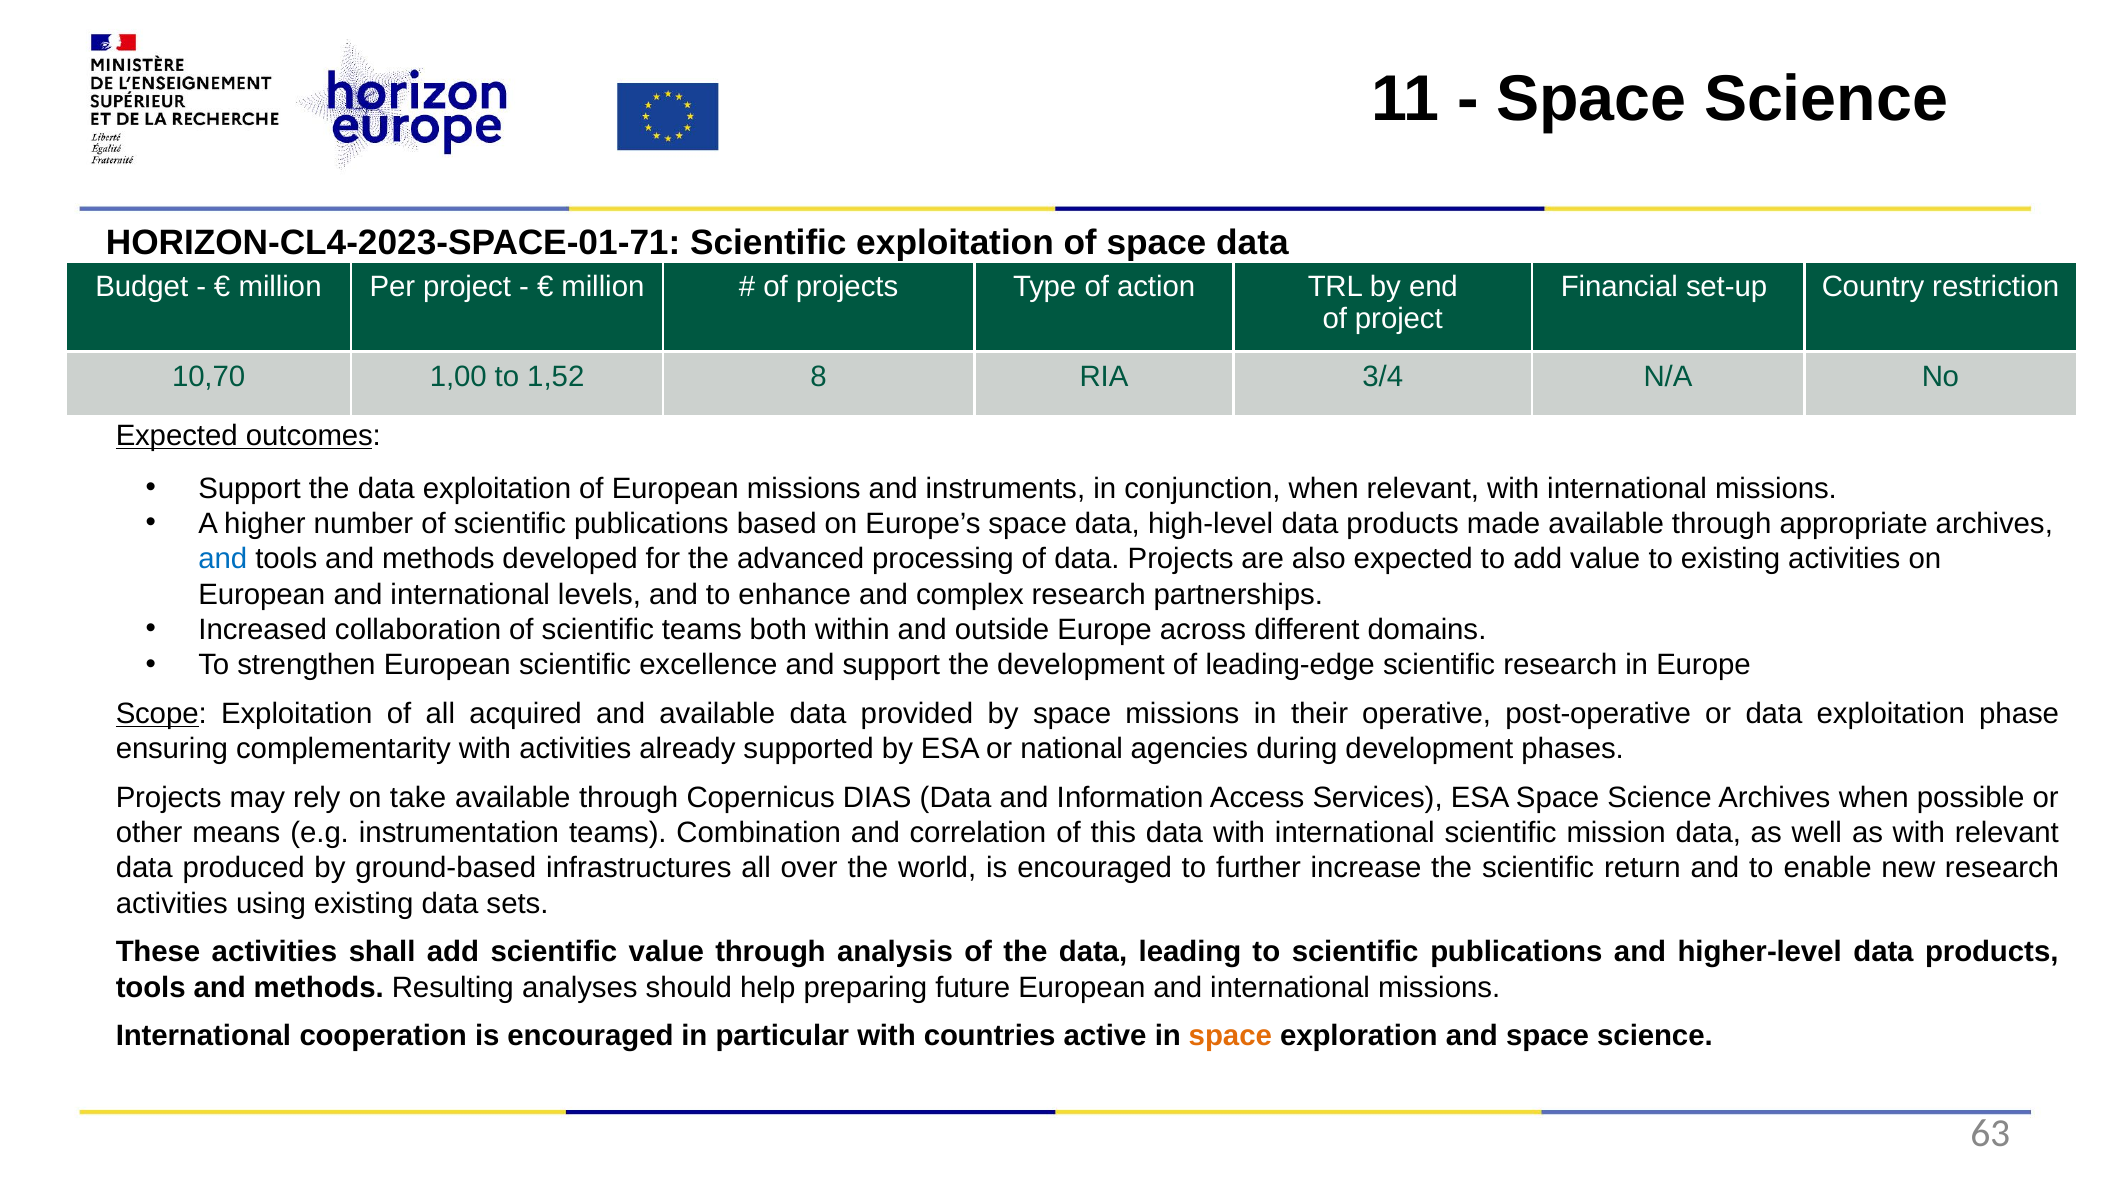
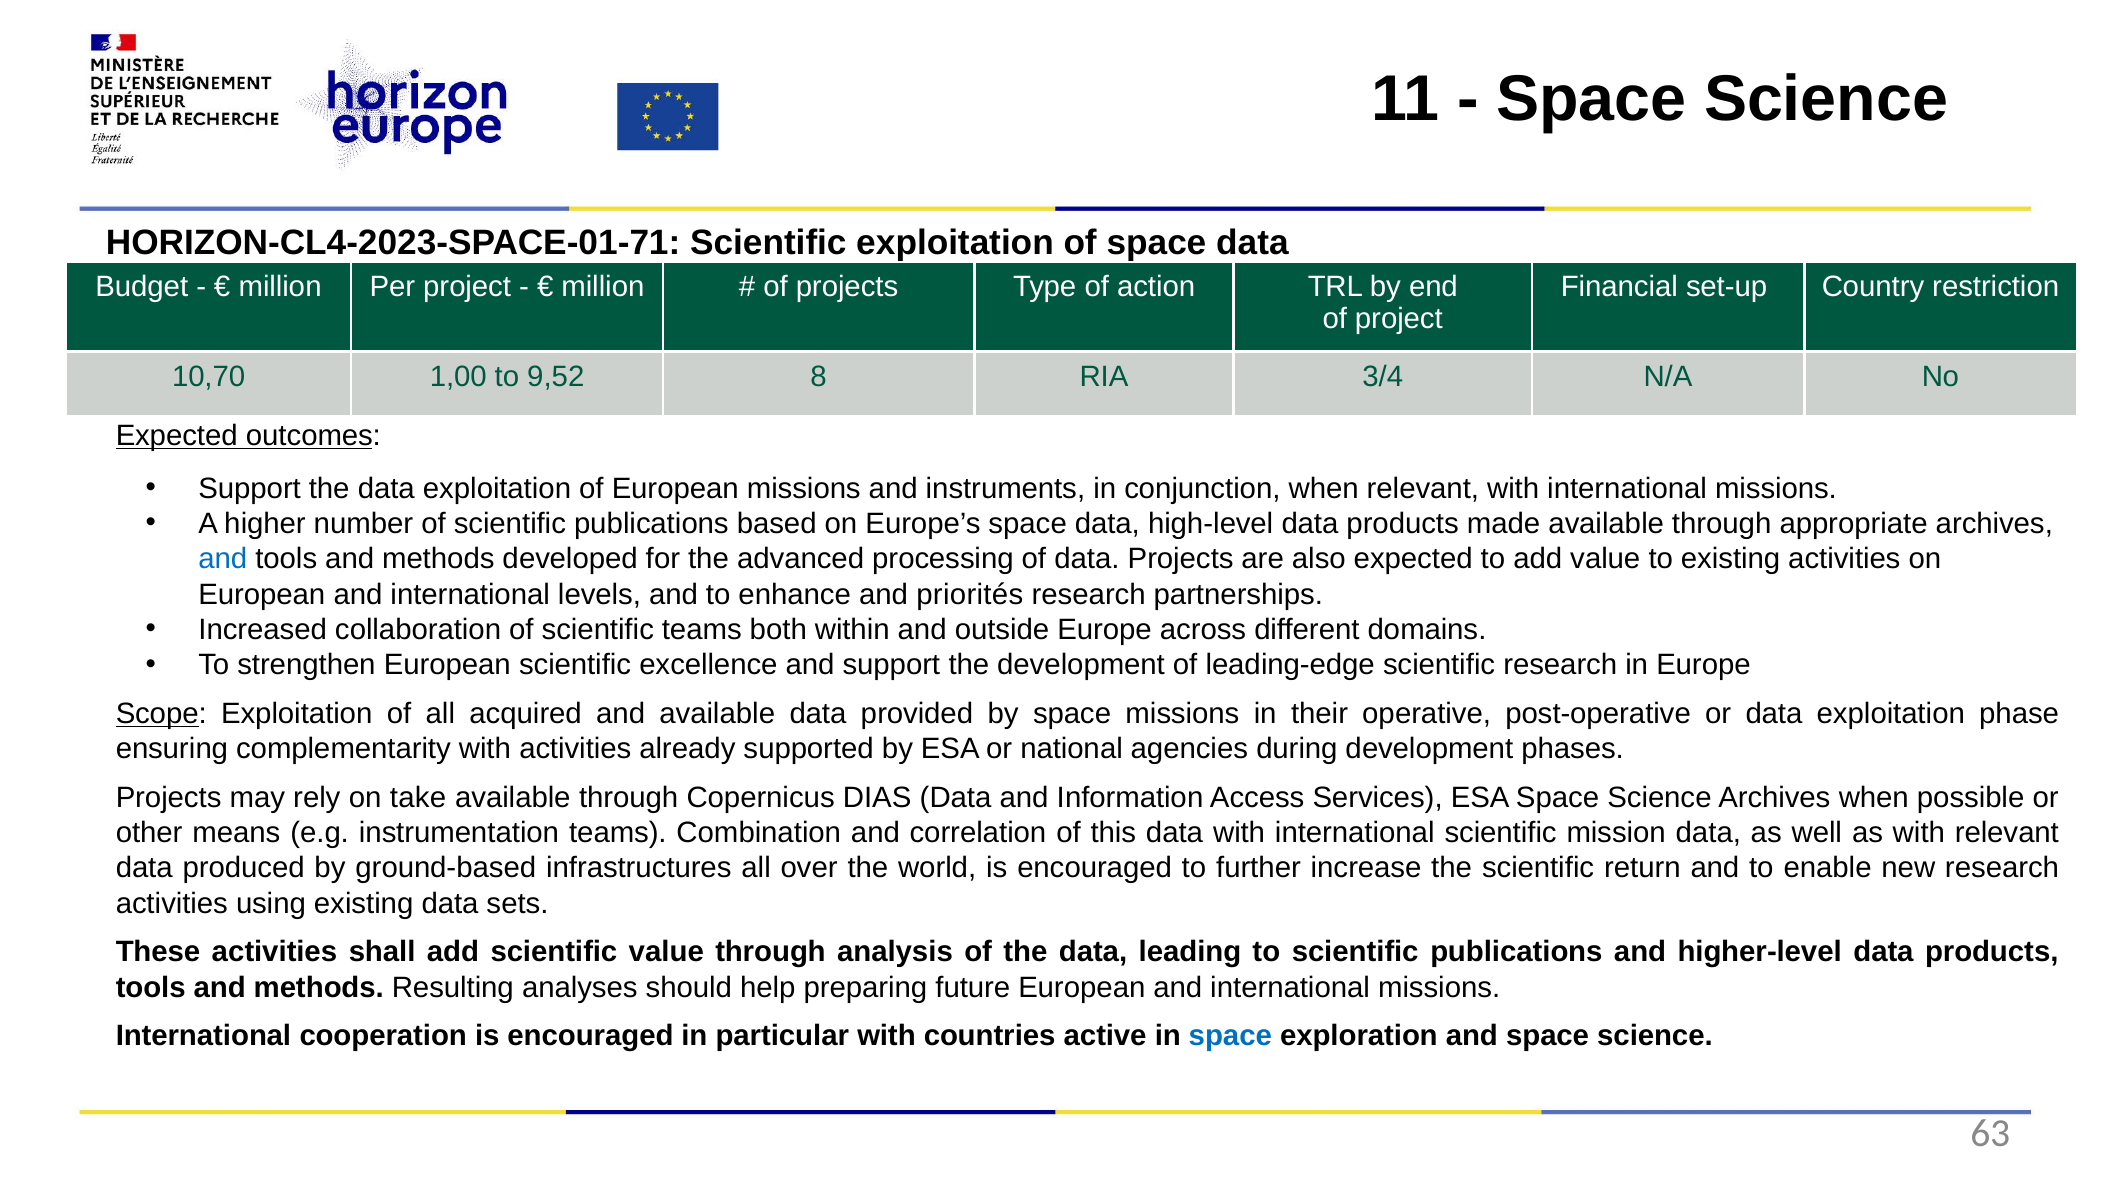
1,52: 1,52 -> 9,52 (556, 376)
complex: complex -> priorités (970, 595)
space colour: orange -> blue (1230, 1036)
